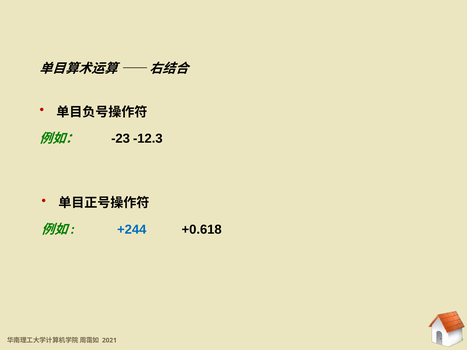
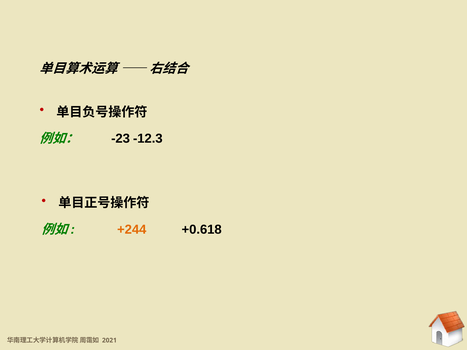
+244 colour: blue -> orange (132, 230)
